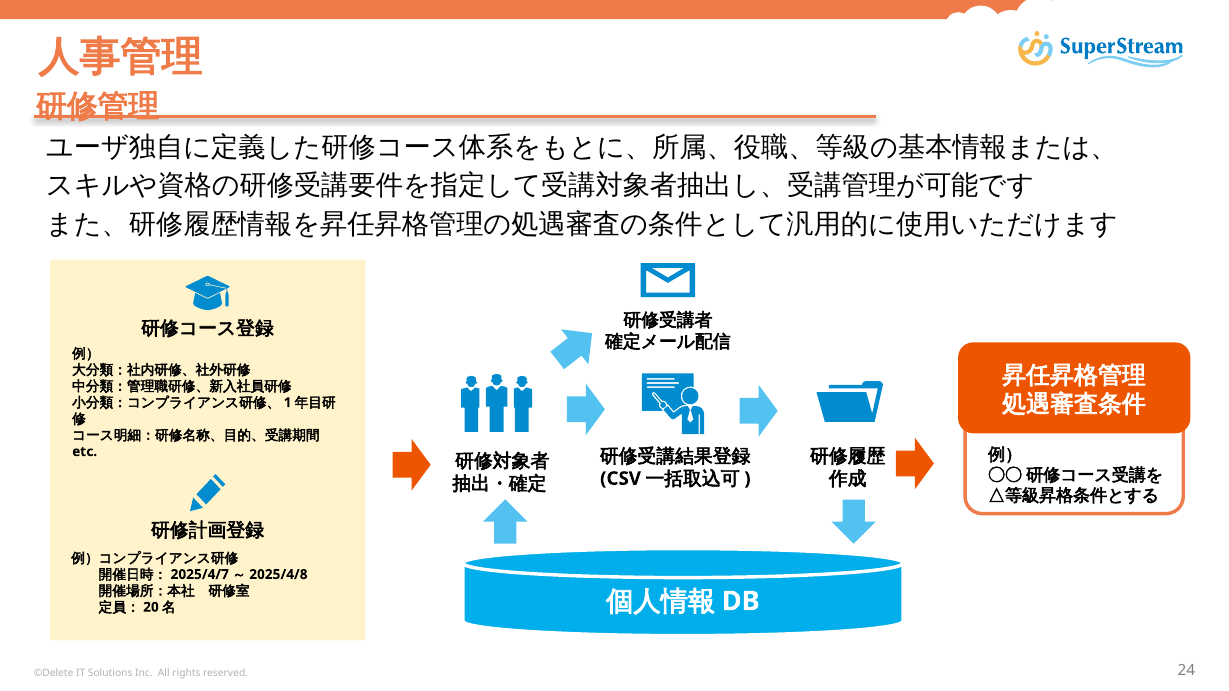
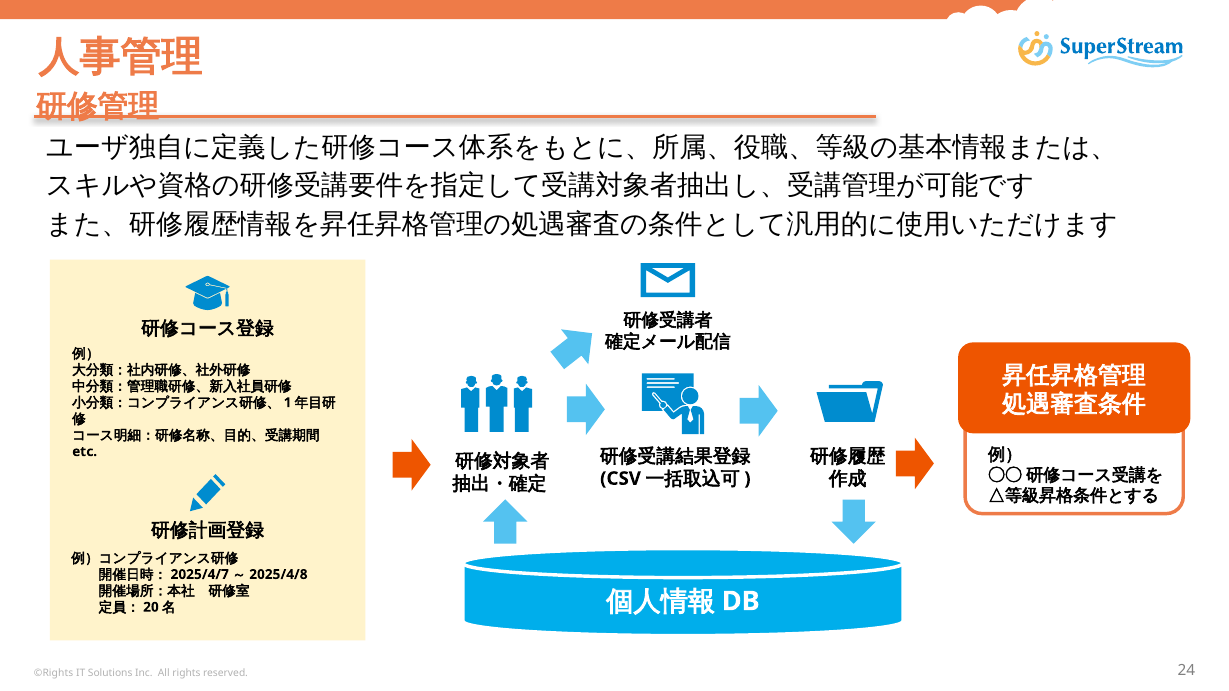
©Delete: ©Delete -> ©Rights (54, 674)
